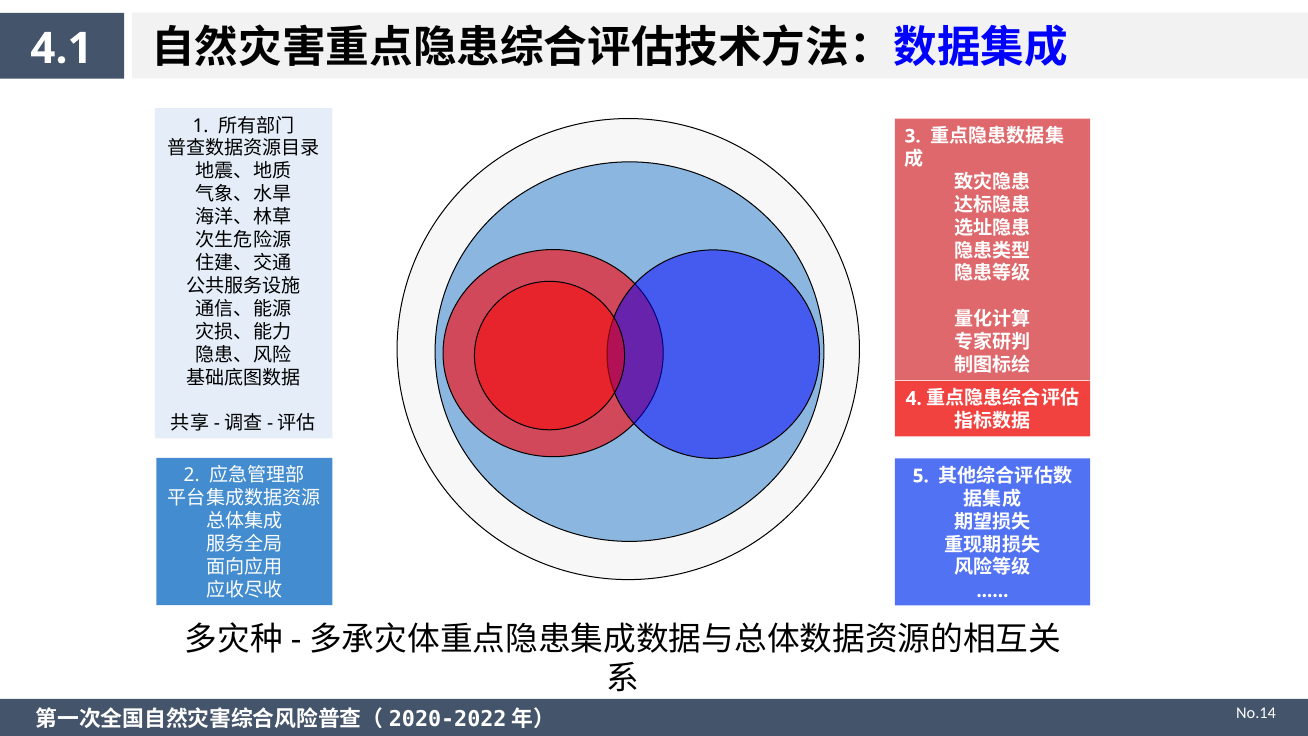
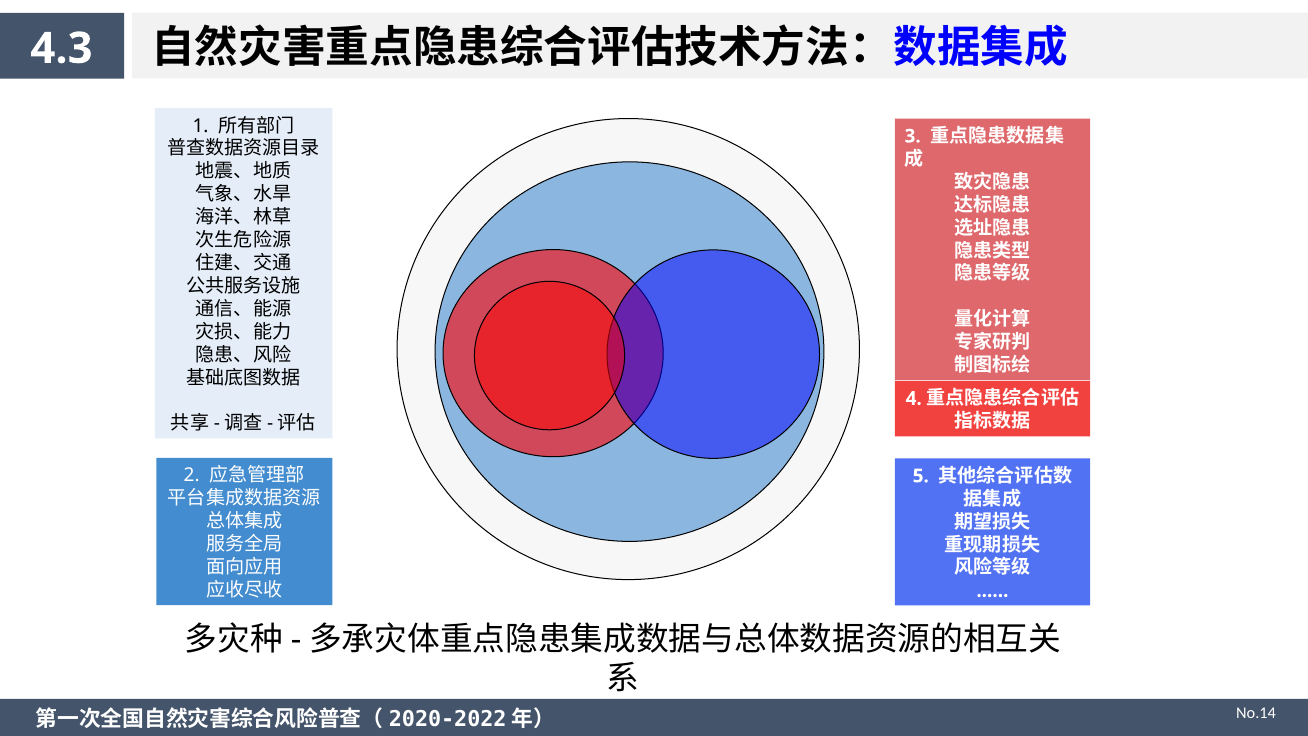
4.1: 4.1 -> 4.3 (62, 48)
